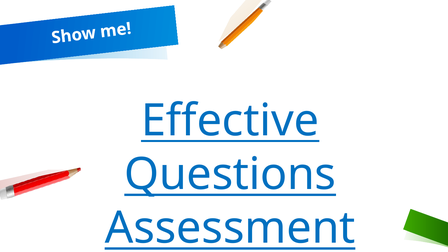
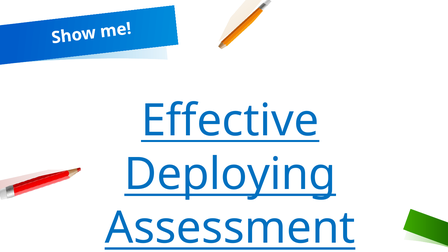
Questions: Questions -> Deploying (230, 174)
